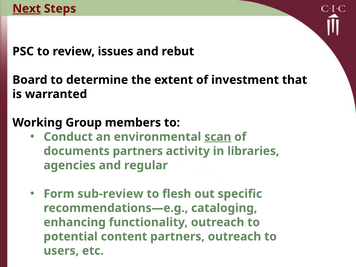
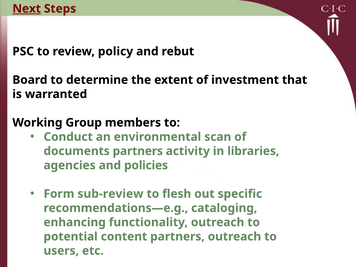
issues: issues -> policy (115, 51)
scan underline: present -> none (218, 137)
regular: regular -> policies (146, 165)
